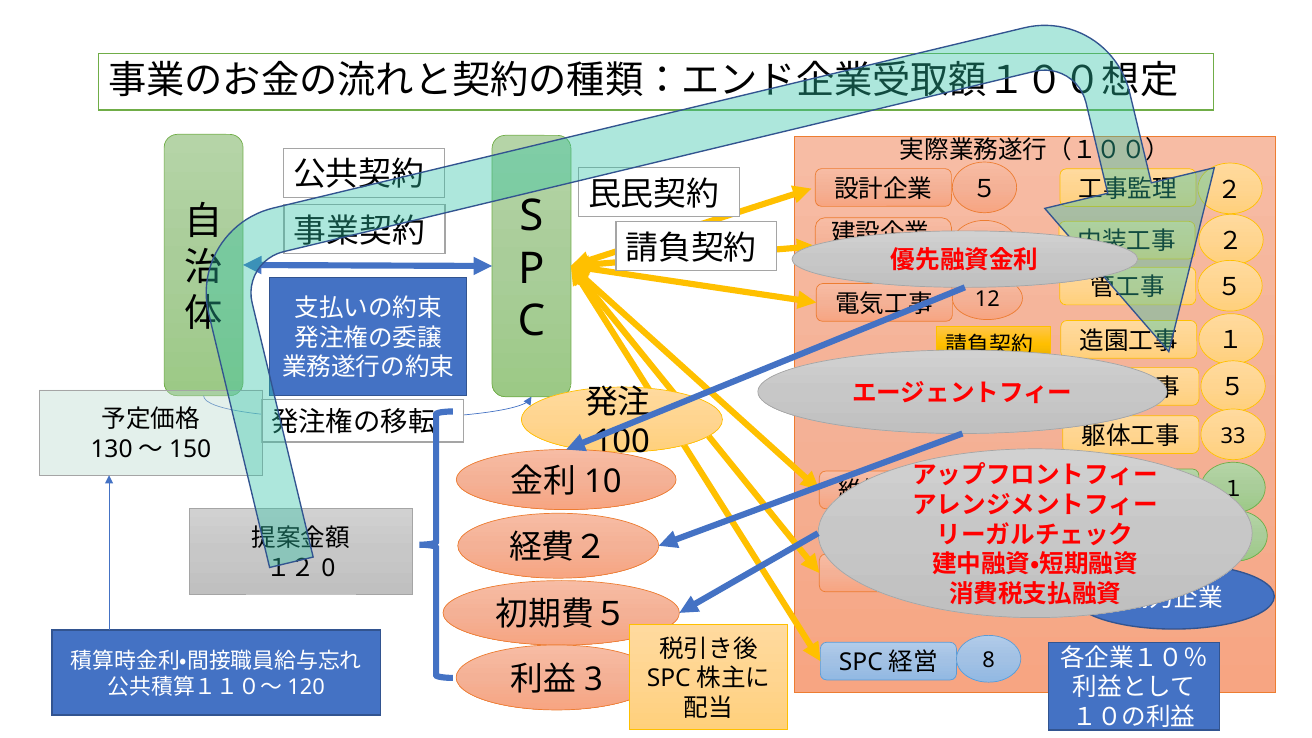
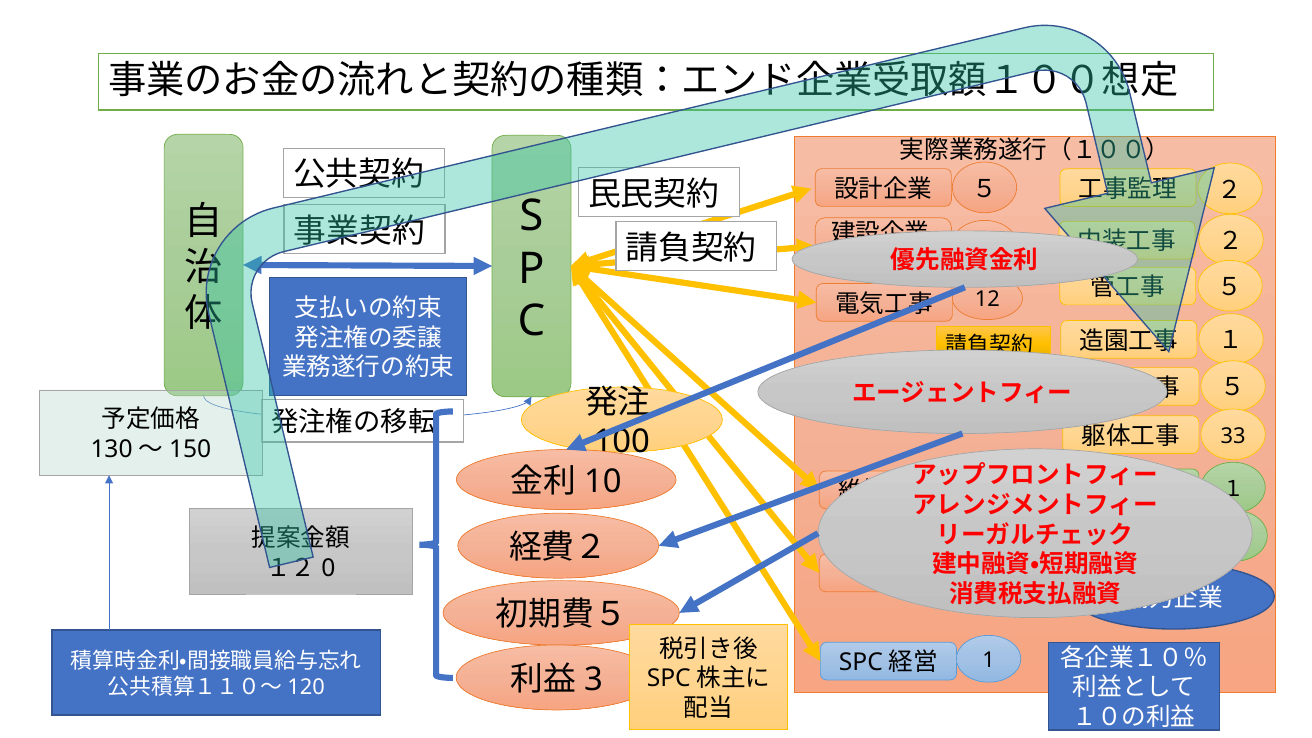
8: 8 -> 1 (989, 660)
